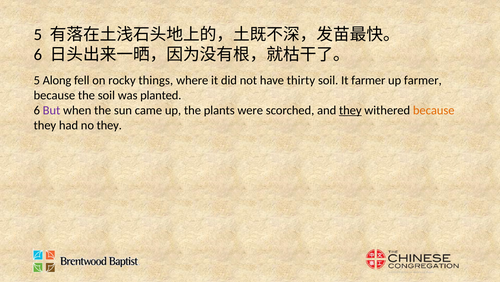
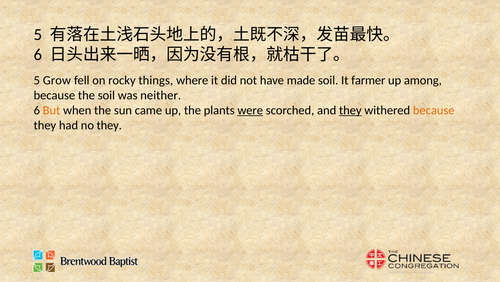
Along: Along -> Grow (57, 80)
thirty: thirty -> made (301, 80)
up farmer: farmer -> among (423, 80)
planted: planted -> neither (161, 95)
But colour: purple -> orange (51, 110)
were underline: none -> present (250, 110)
